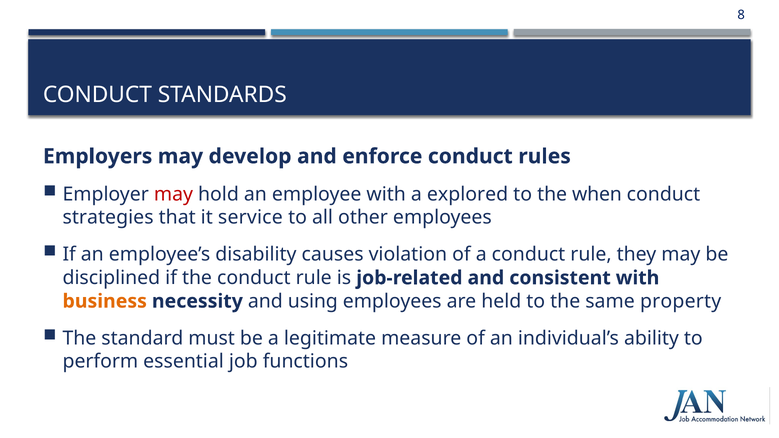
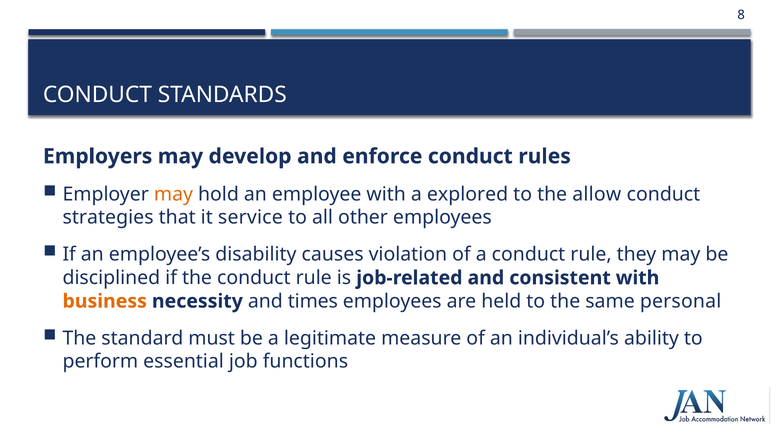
may colour: red -> orange (173, 194)
when: when -> allow (597, 194)
using: using -> times (313, 301)
property: property -> personal (681, 301)
